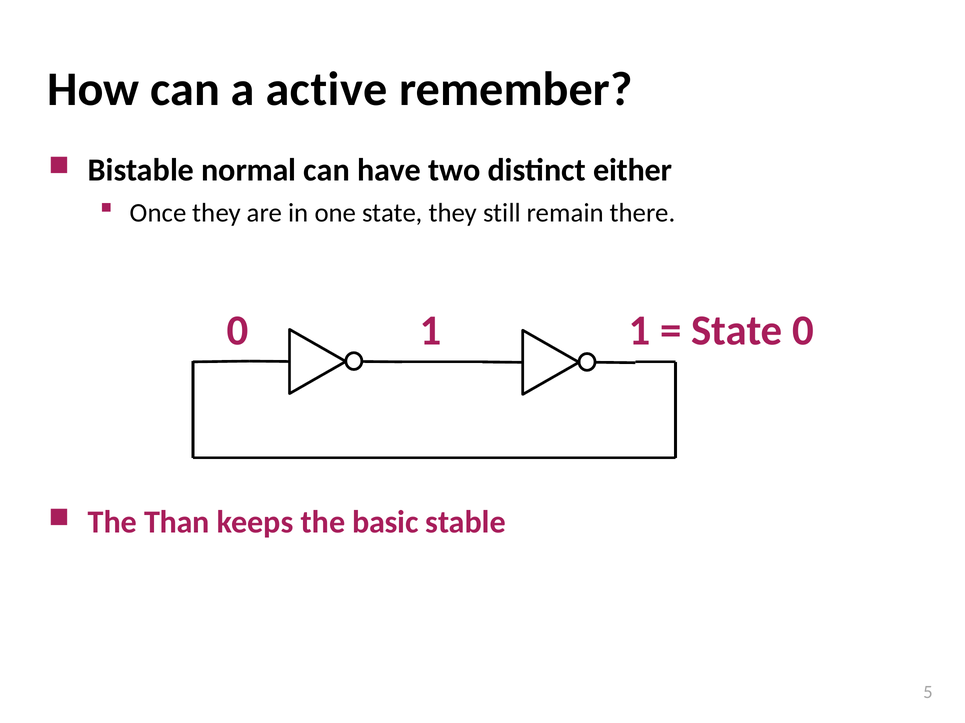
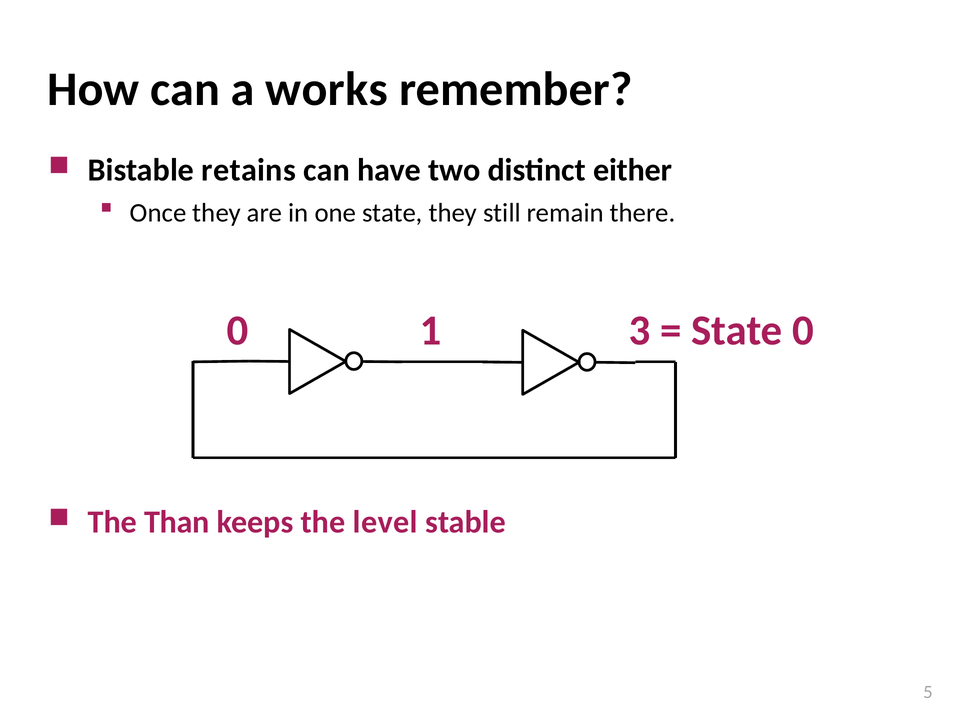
active: active -> works (327, 90)
normal: normal -> retains (249, 170)
1 1: 1 -> 3 (640, 331)
basic: basic -> level (385, 523)
